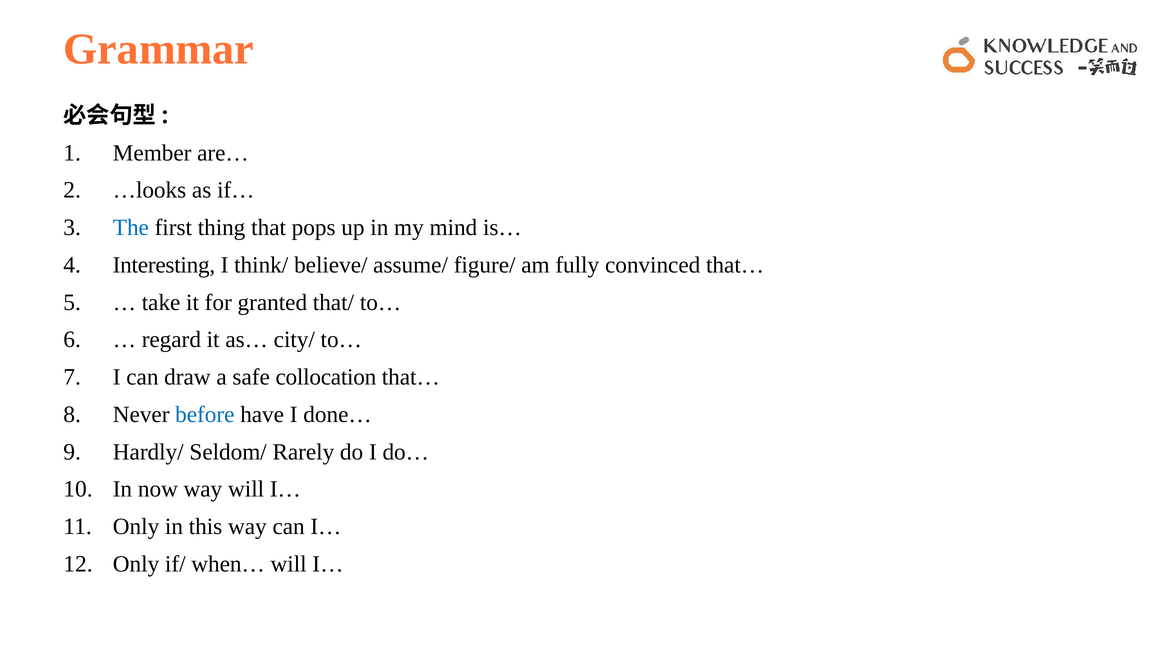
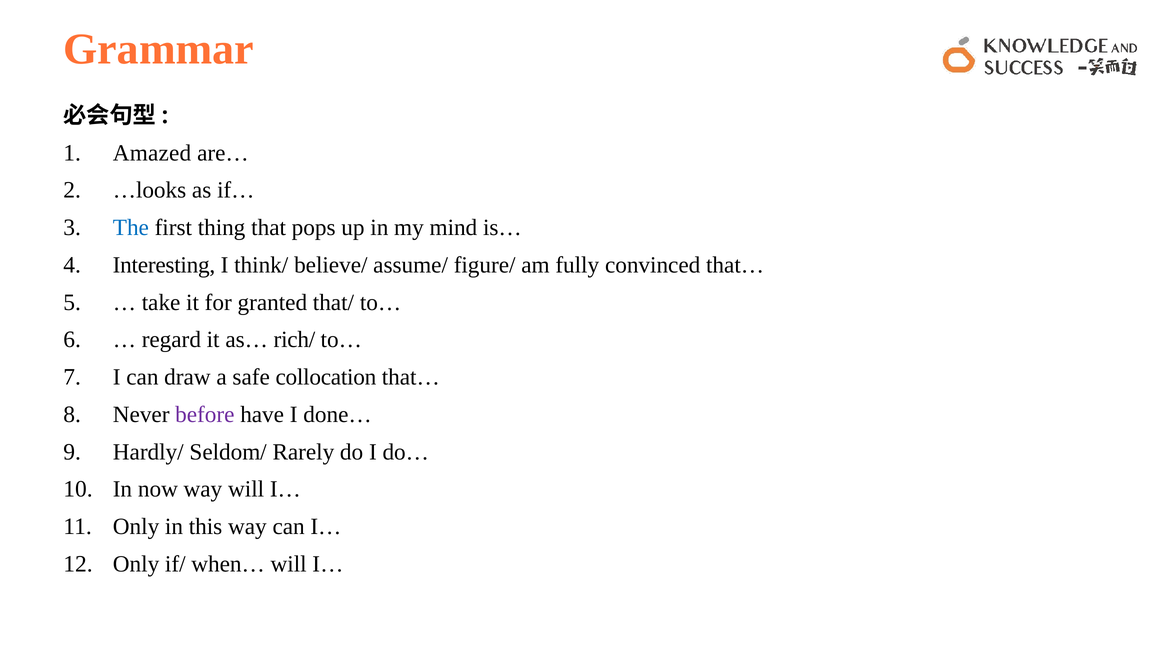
Member: Member -> Amazed (152, 153)
city/: city/ -> rich/ (294, 340)
before colour: blue -> purple (205, 414)
